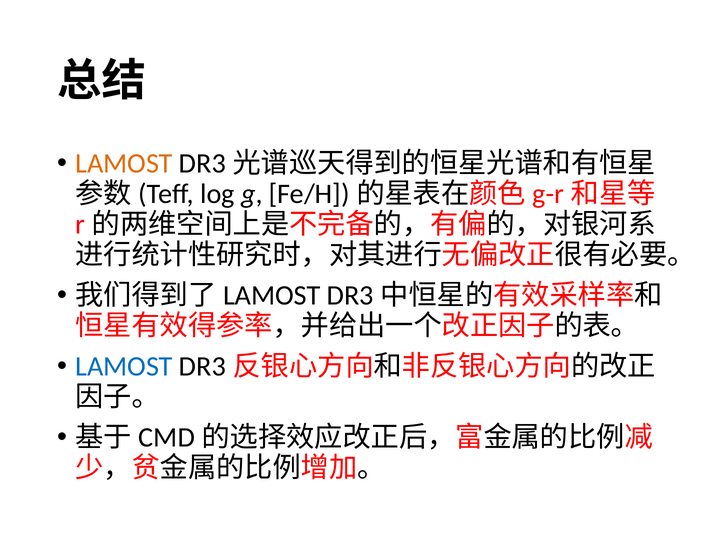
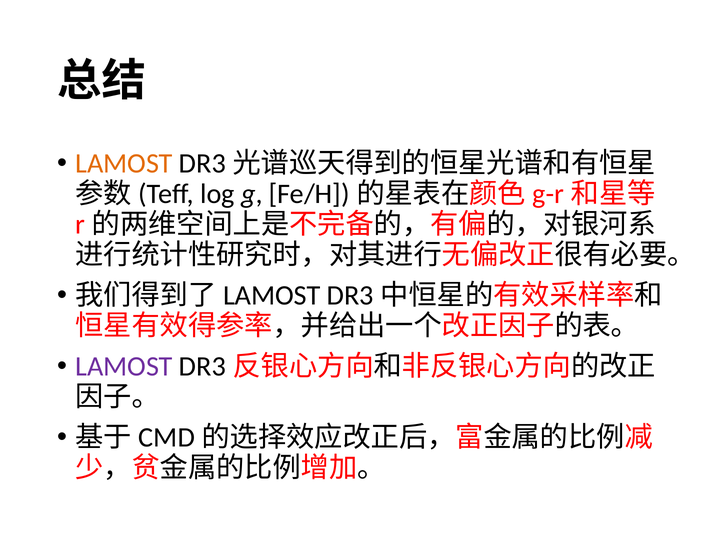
LAMOST colour: blue -> purple (124, 367)
